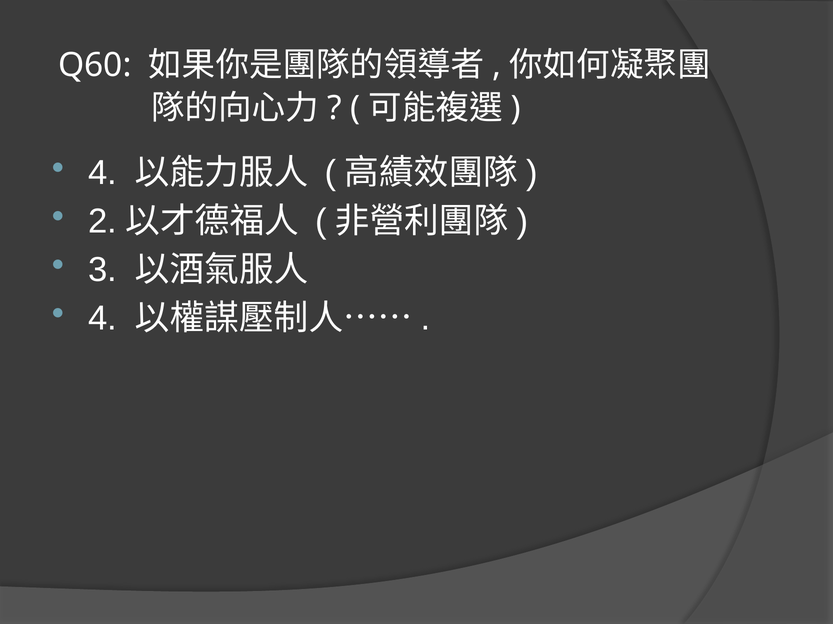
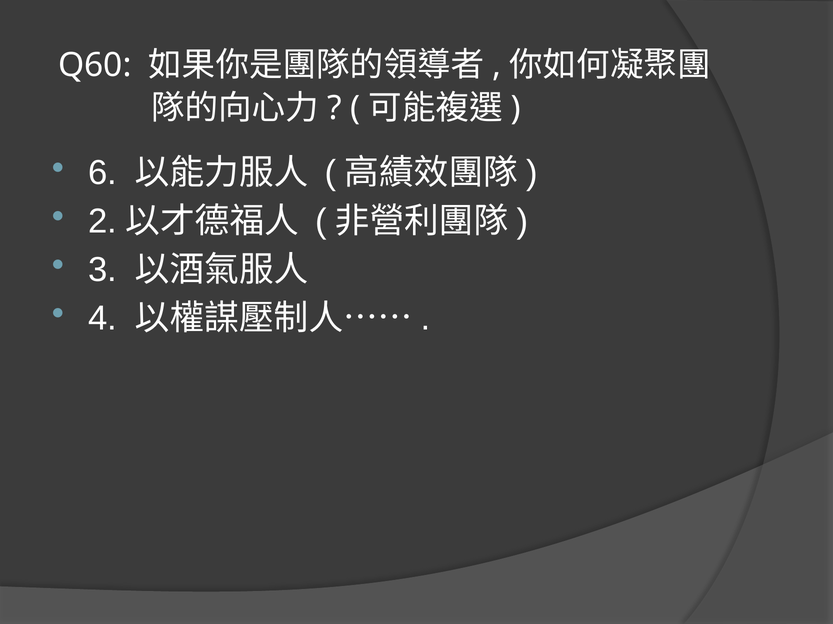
4: 4 -> 6 (103, 173)
